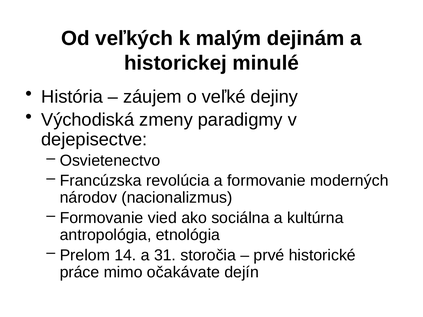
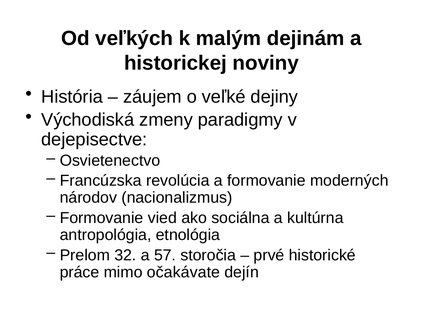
minulé: minulé -> noviny (266, 63)
14: 14 -> 32 (125, 255)
31: 31 -> 57 (165, 255)
